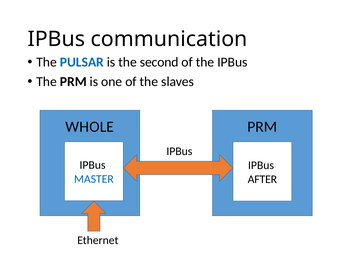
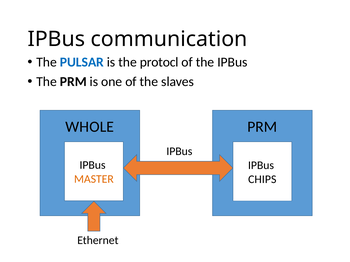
second: second -> protocl (159, 62)
MASTER colour: blue -> orange (94, 179)
AFTER: AFTER -> CHIPS (262, 179)
